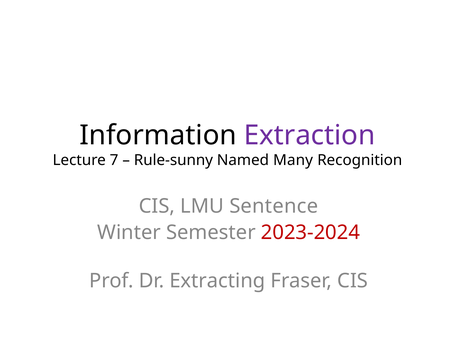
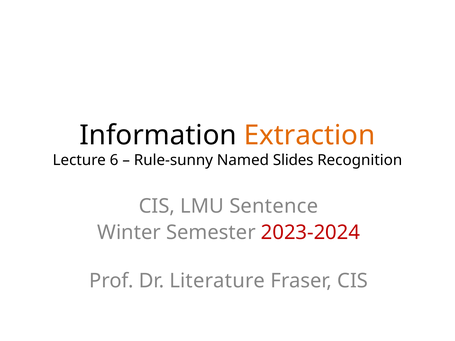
Extraction colour: purple -> orange (310, 135)
7: 7 -> 6 (114, 160)
Many: Many -> Slides (293, 160)
Extracting: Extracting -> Literature (217, 281)
